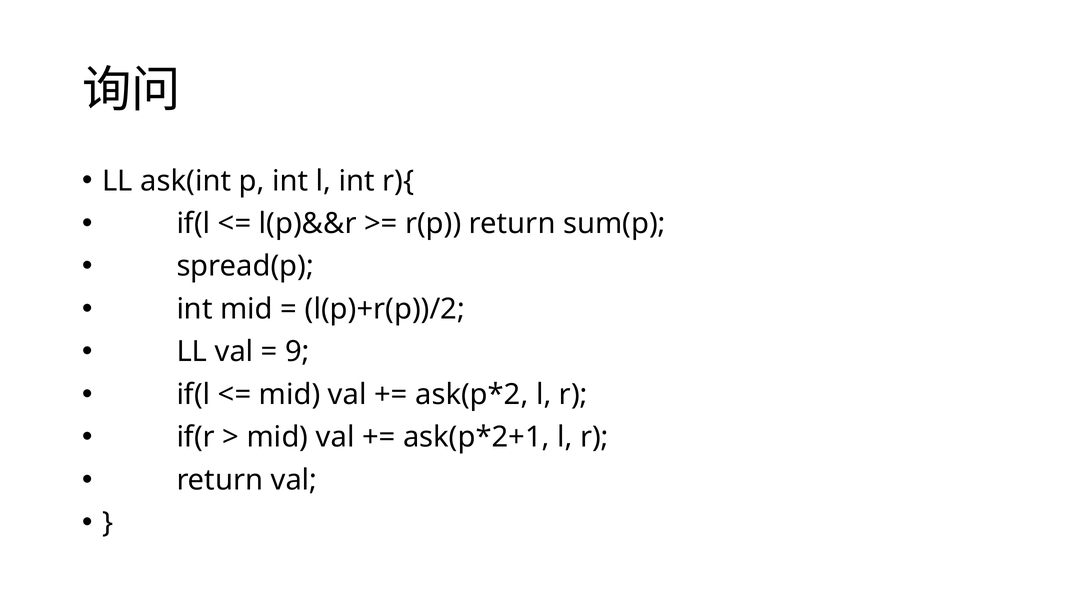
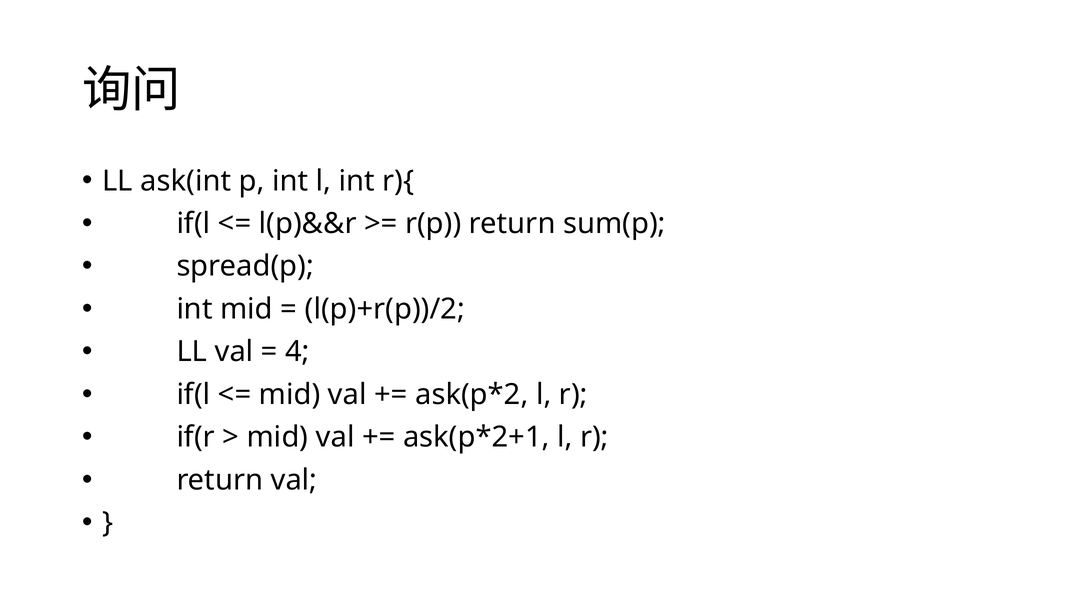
9: 9 -> 4 (297, 352)
